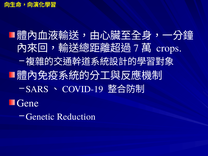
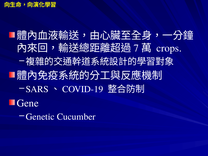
Reduction: Reduction -> Cucumber (76, 117)
